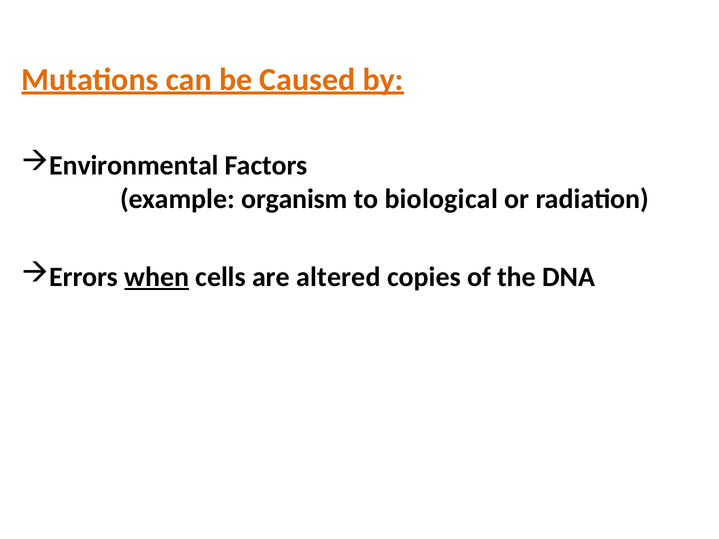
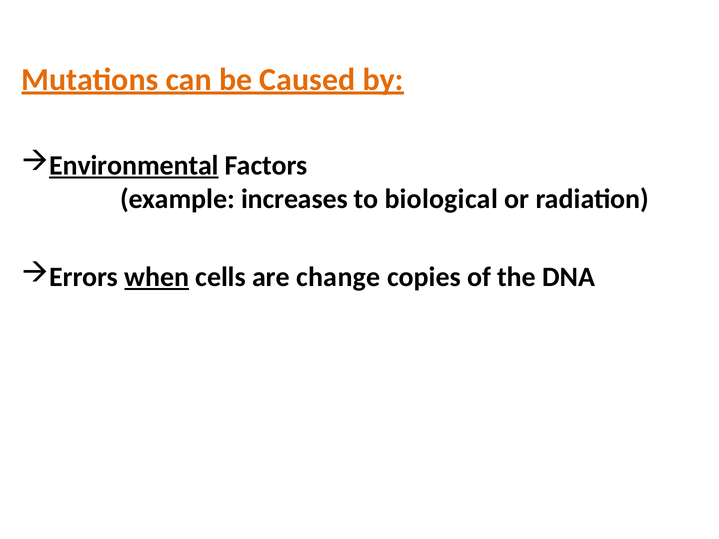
Environmental underline: none -> present (134, 166)
organism: organism -> increases (294, 199)
altered: altered -> change (338, 277)
